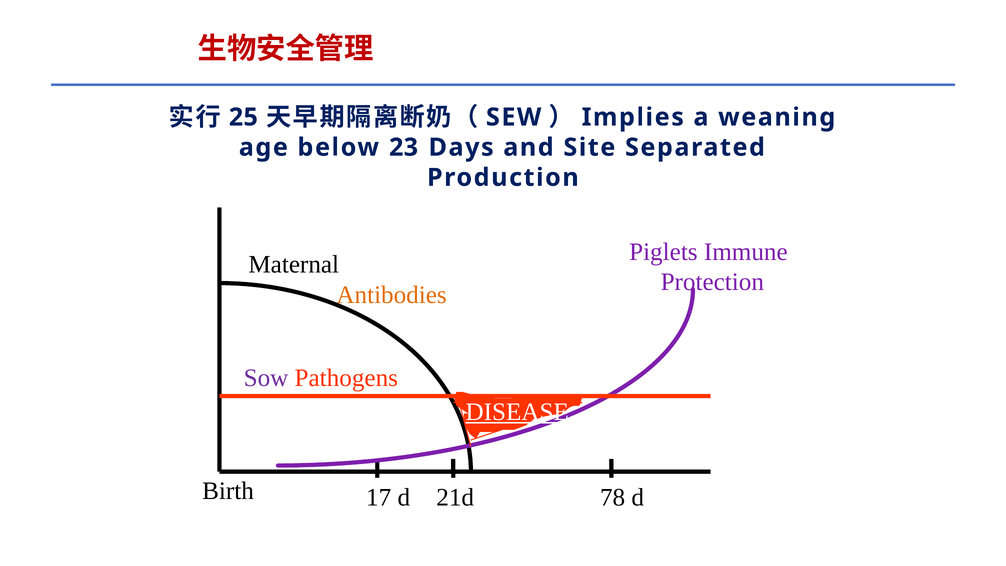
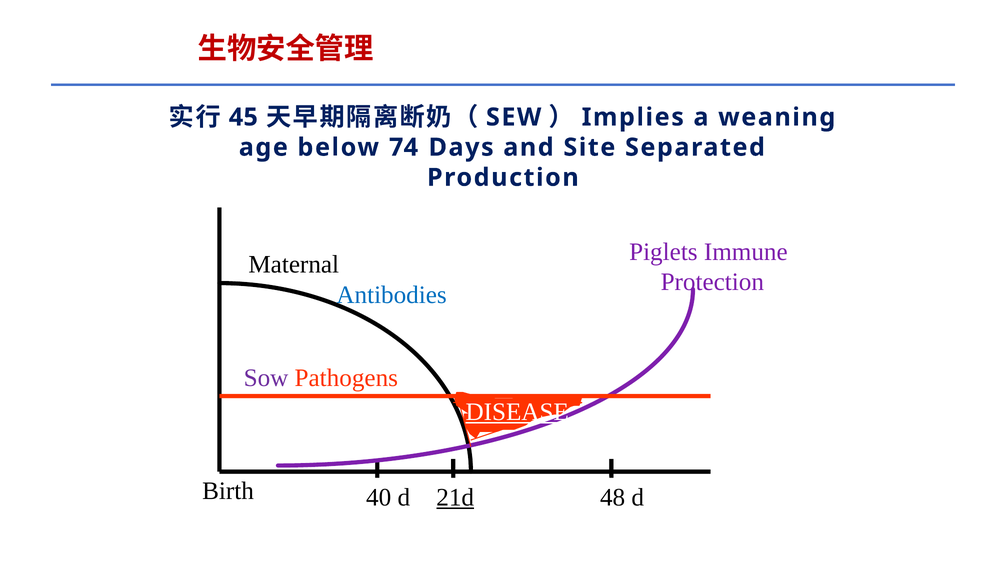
25: 25 -> 45 (243, 117)
23: 23 -> 74 (404, 147)
Antibodies colour: orange -> blue (392, 295)
17: 17 -> 40 (379, 497)
78: 78 -> 48 (613, 497)
21d underline: none -> present (455, 497)
